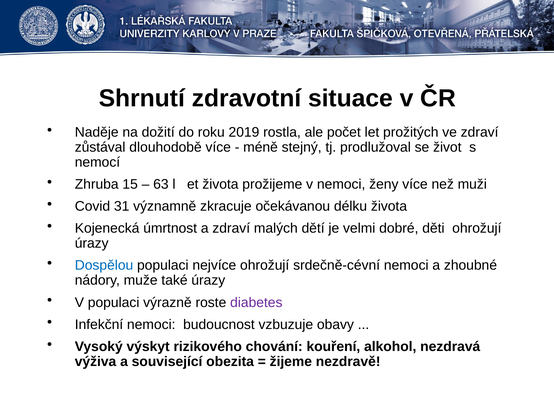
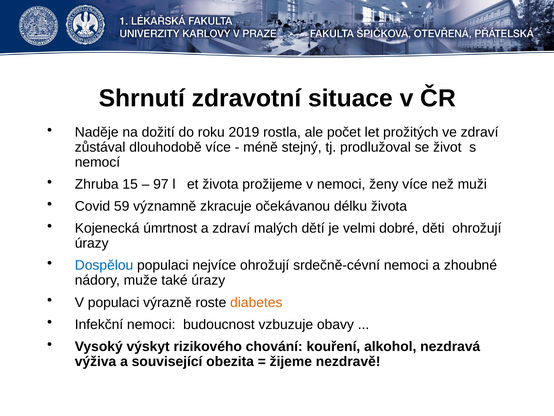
63: 63 -> 97 (161, 184)
31: 31 -> 59 (122, 206)
diabetes colour: purple -> orange (256, 302)
